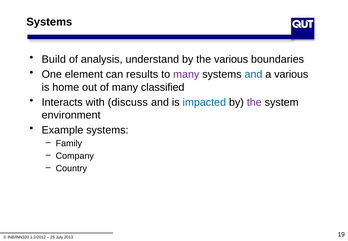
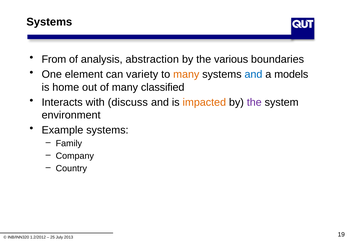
Build: Build -> From (54, 59)
understand: understand -> abstraction (152, 59)
results: results -> variety (142, 74)
many colour: purple -> orange (186, 74)
a various: various -> models (291, 74)
impacted colour: blue -> orange (204, 102)
